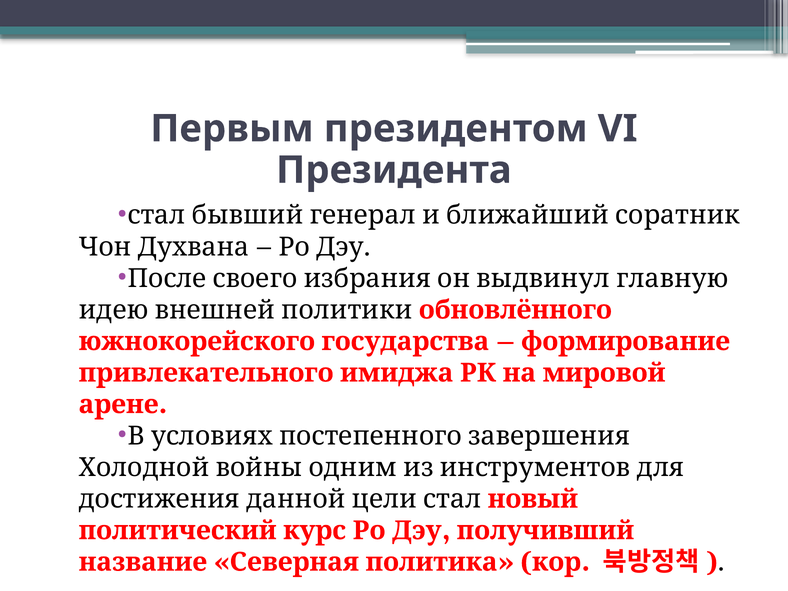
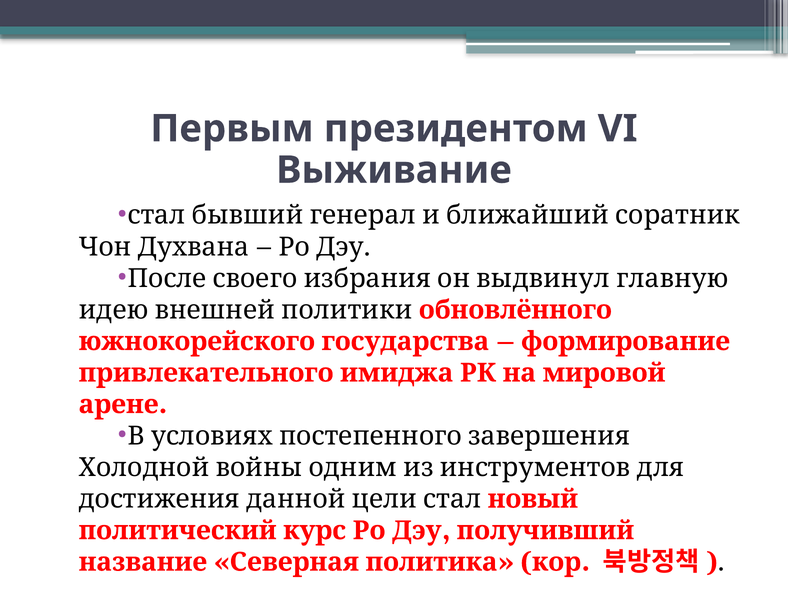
Президента: Президента -> Выживание (394, 170)
